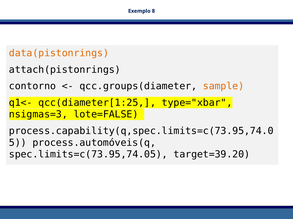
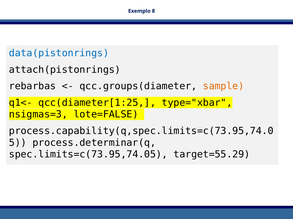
data(pistonrings colour: orange -> blue (59, 53)
contorno: contorno -> rebarbas (32, 86)
process.automóveis(q: process.automóveis(q -> process.determinar(q (94, 143)
target=39.20: target=39.20 -> target=55.29 (212, 155)
